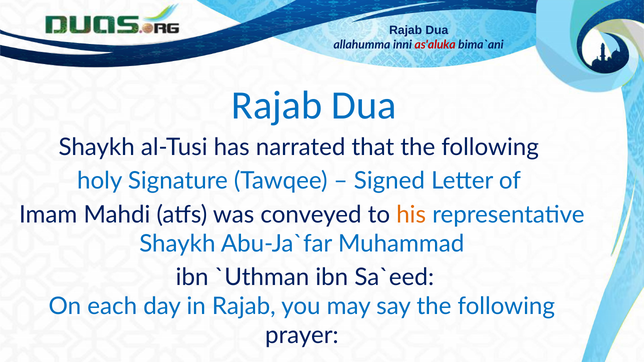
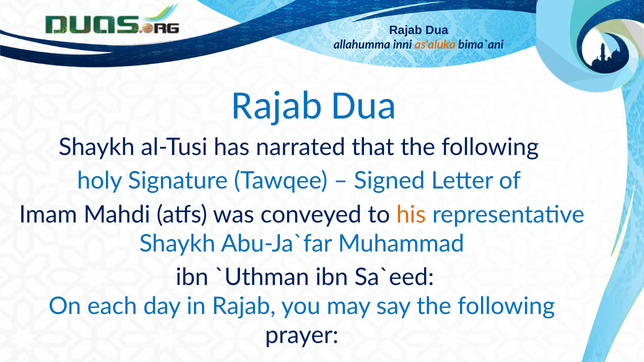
as'aluka colour: red -> orange (435, 45)
